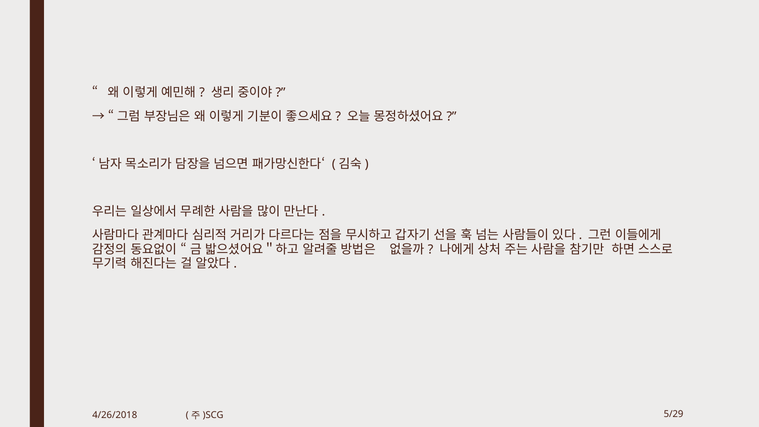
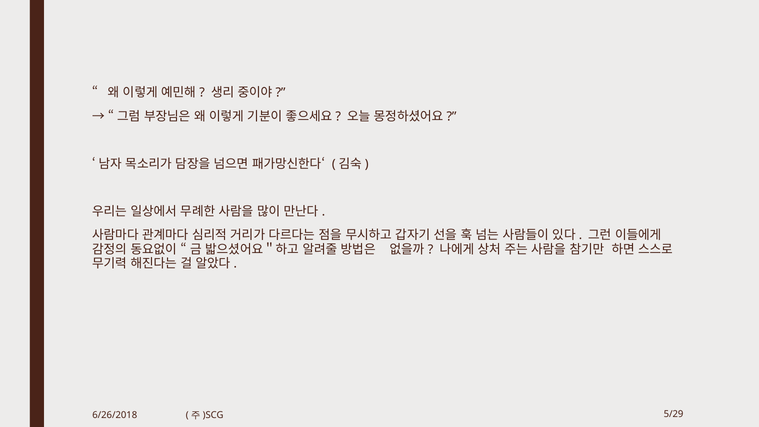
4/26/2018: 4/26/2018 -> 6/26/2018 (115, 415)
